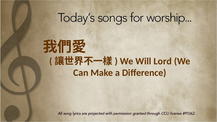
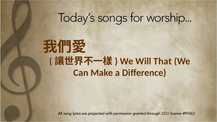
Lord: Lord -> That (163, 61)
